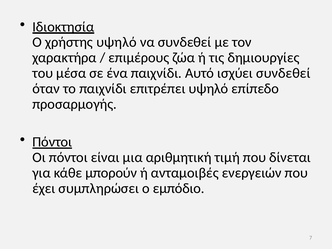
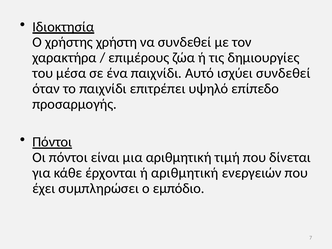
χρήστης υψηλό: υψηλό -> χρήστη (117, 42)
μπορούν: μπορούν -> έρχονται (111, 173)
ή ανταμοιβές: ανταμοιβές -> αριθμητική (185, 173)
